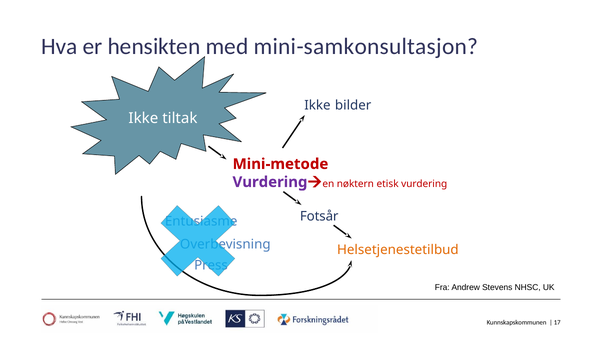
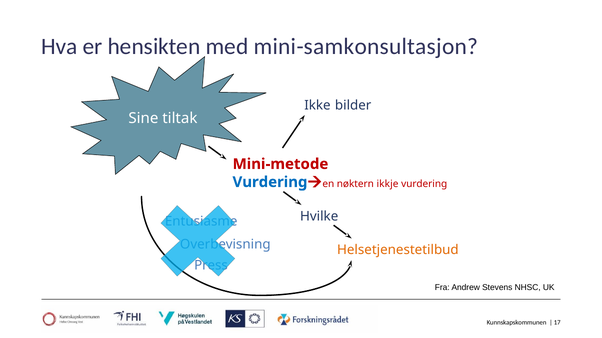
Ikke: Ikke -> Sine (143, 118)
Vurdering colour: purple -> blue (270, 182)
etisk: etisk -> ikkje (388, 184)
Fotsår: Fotsår -> Hvilke (319, 217)
